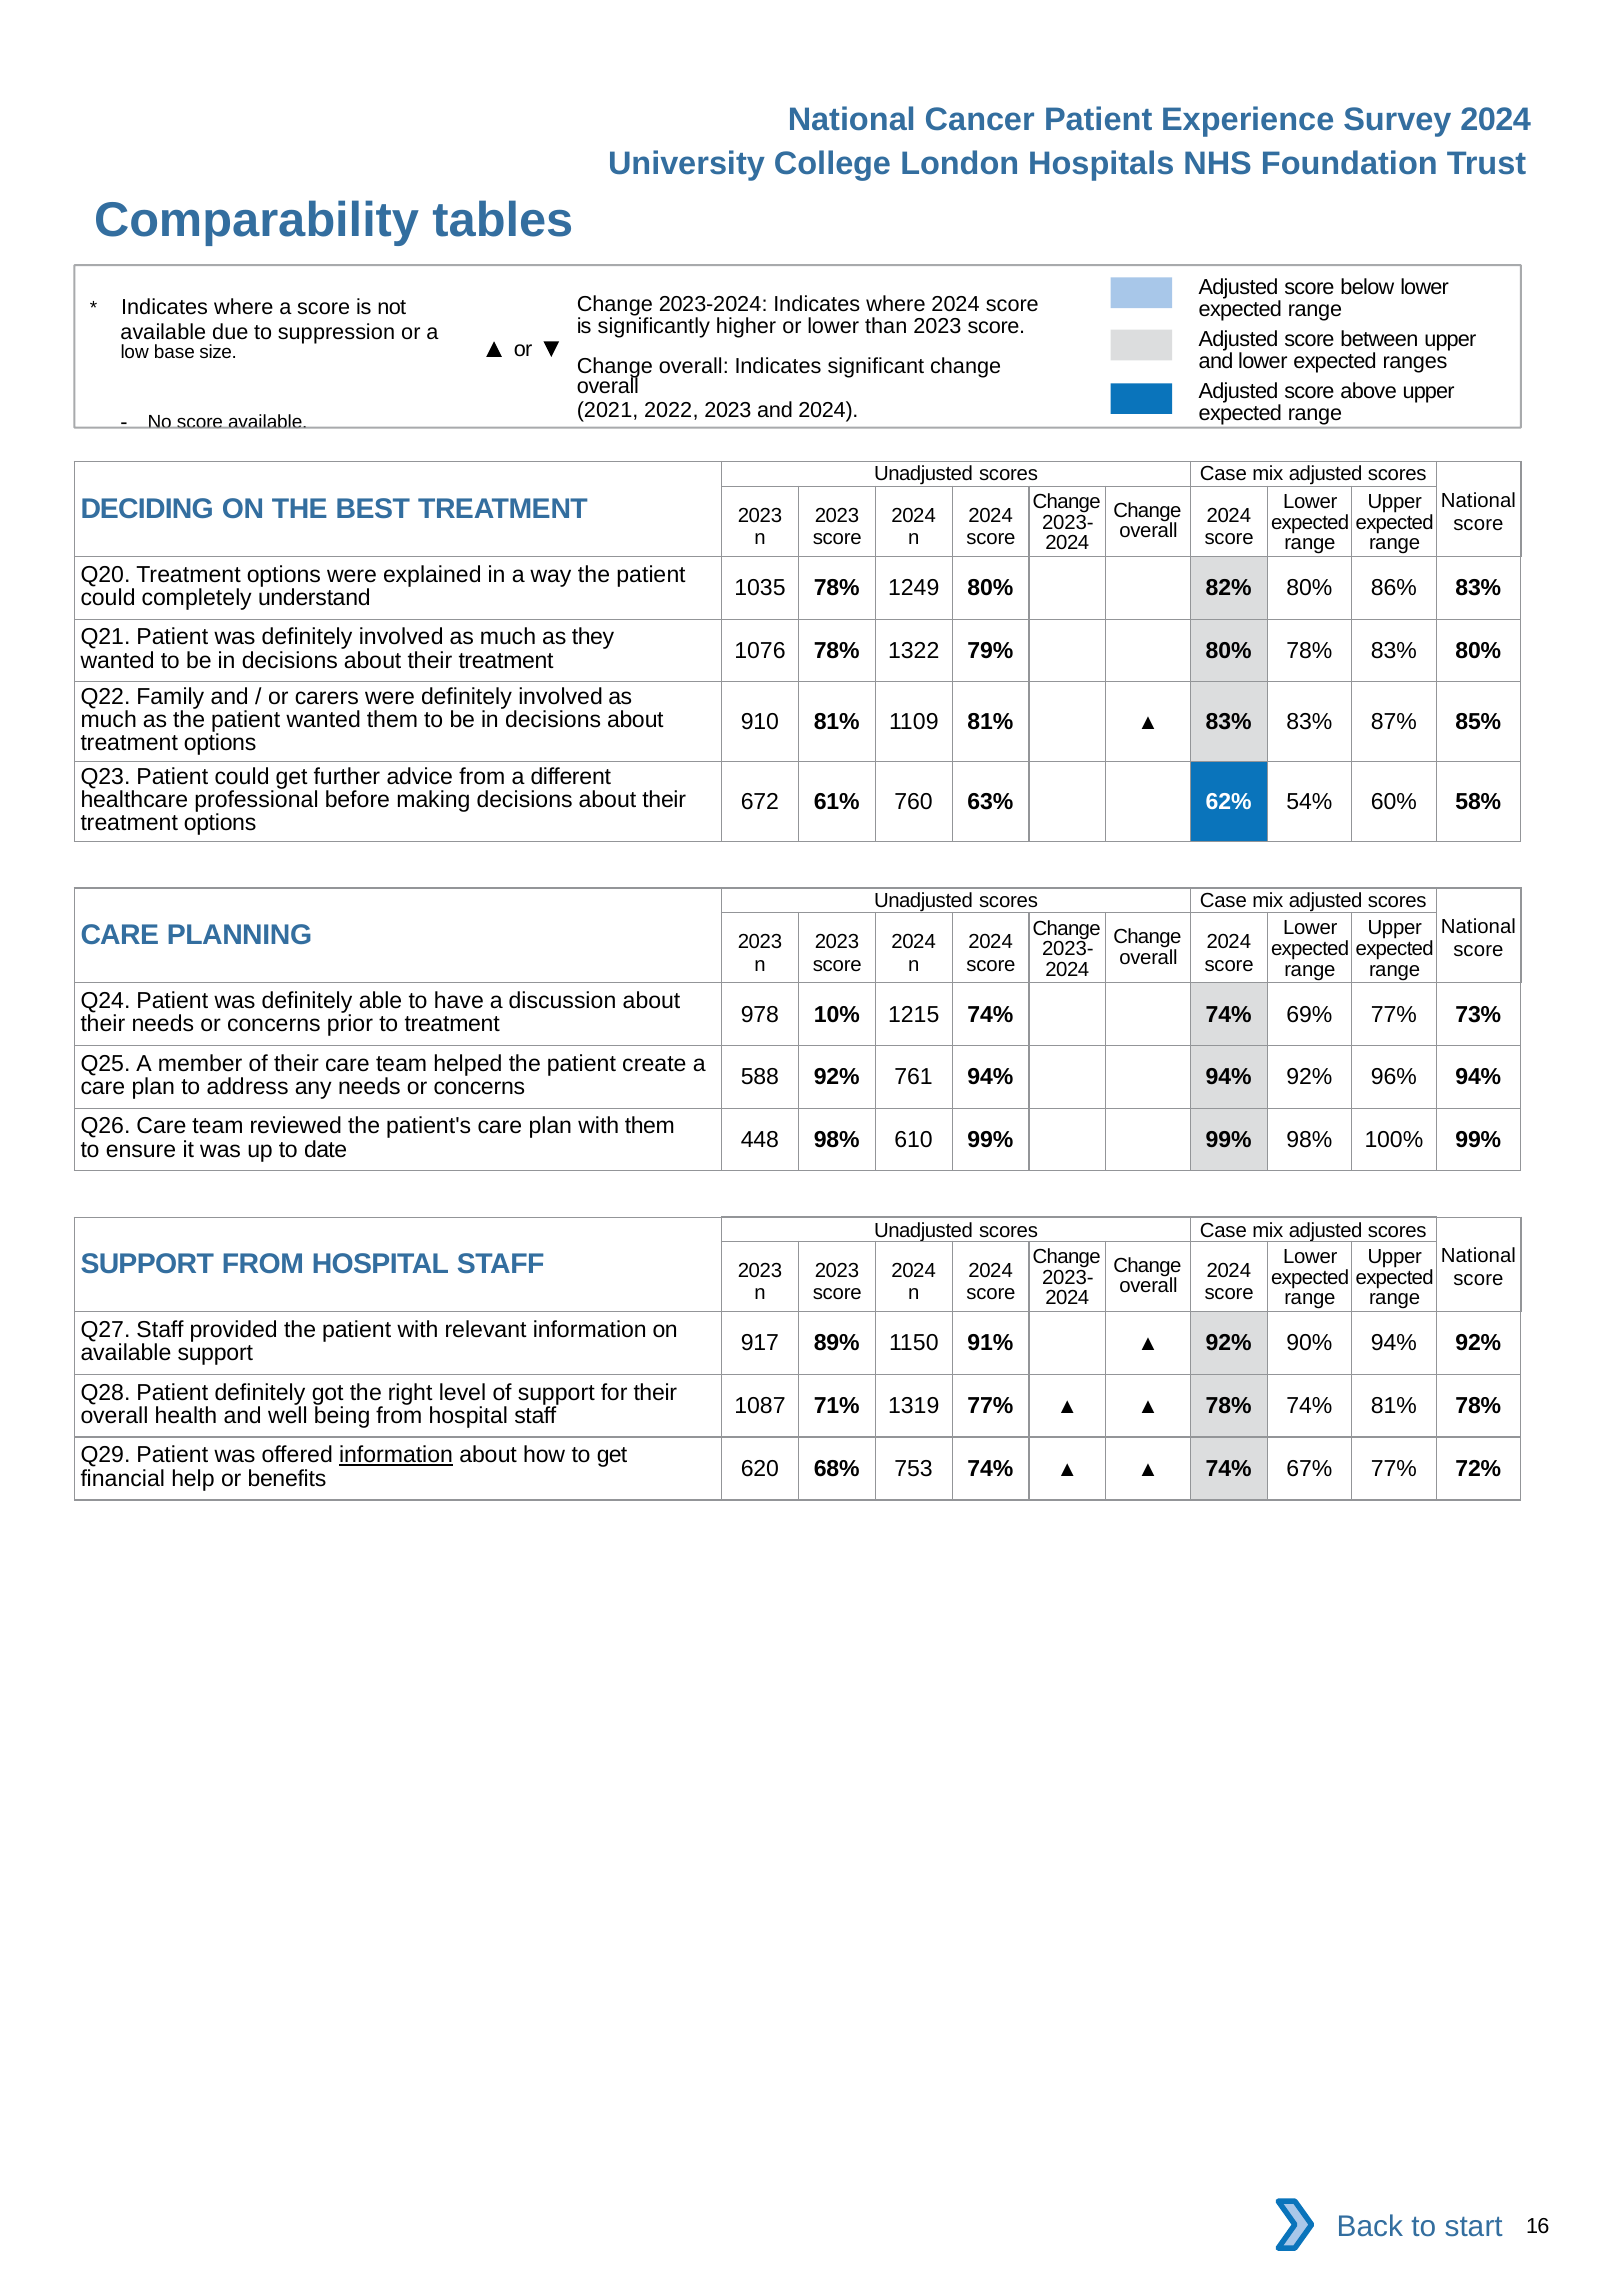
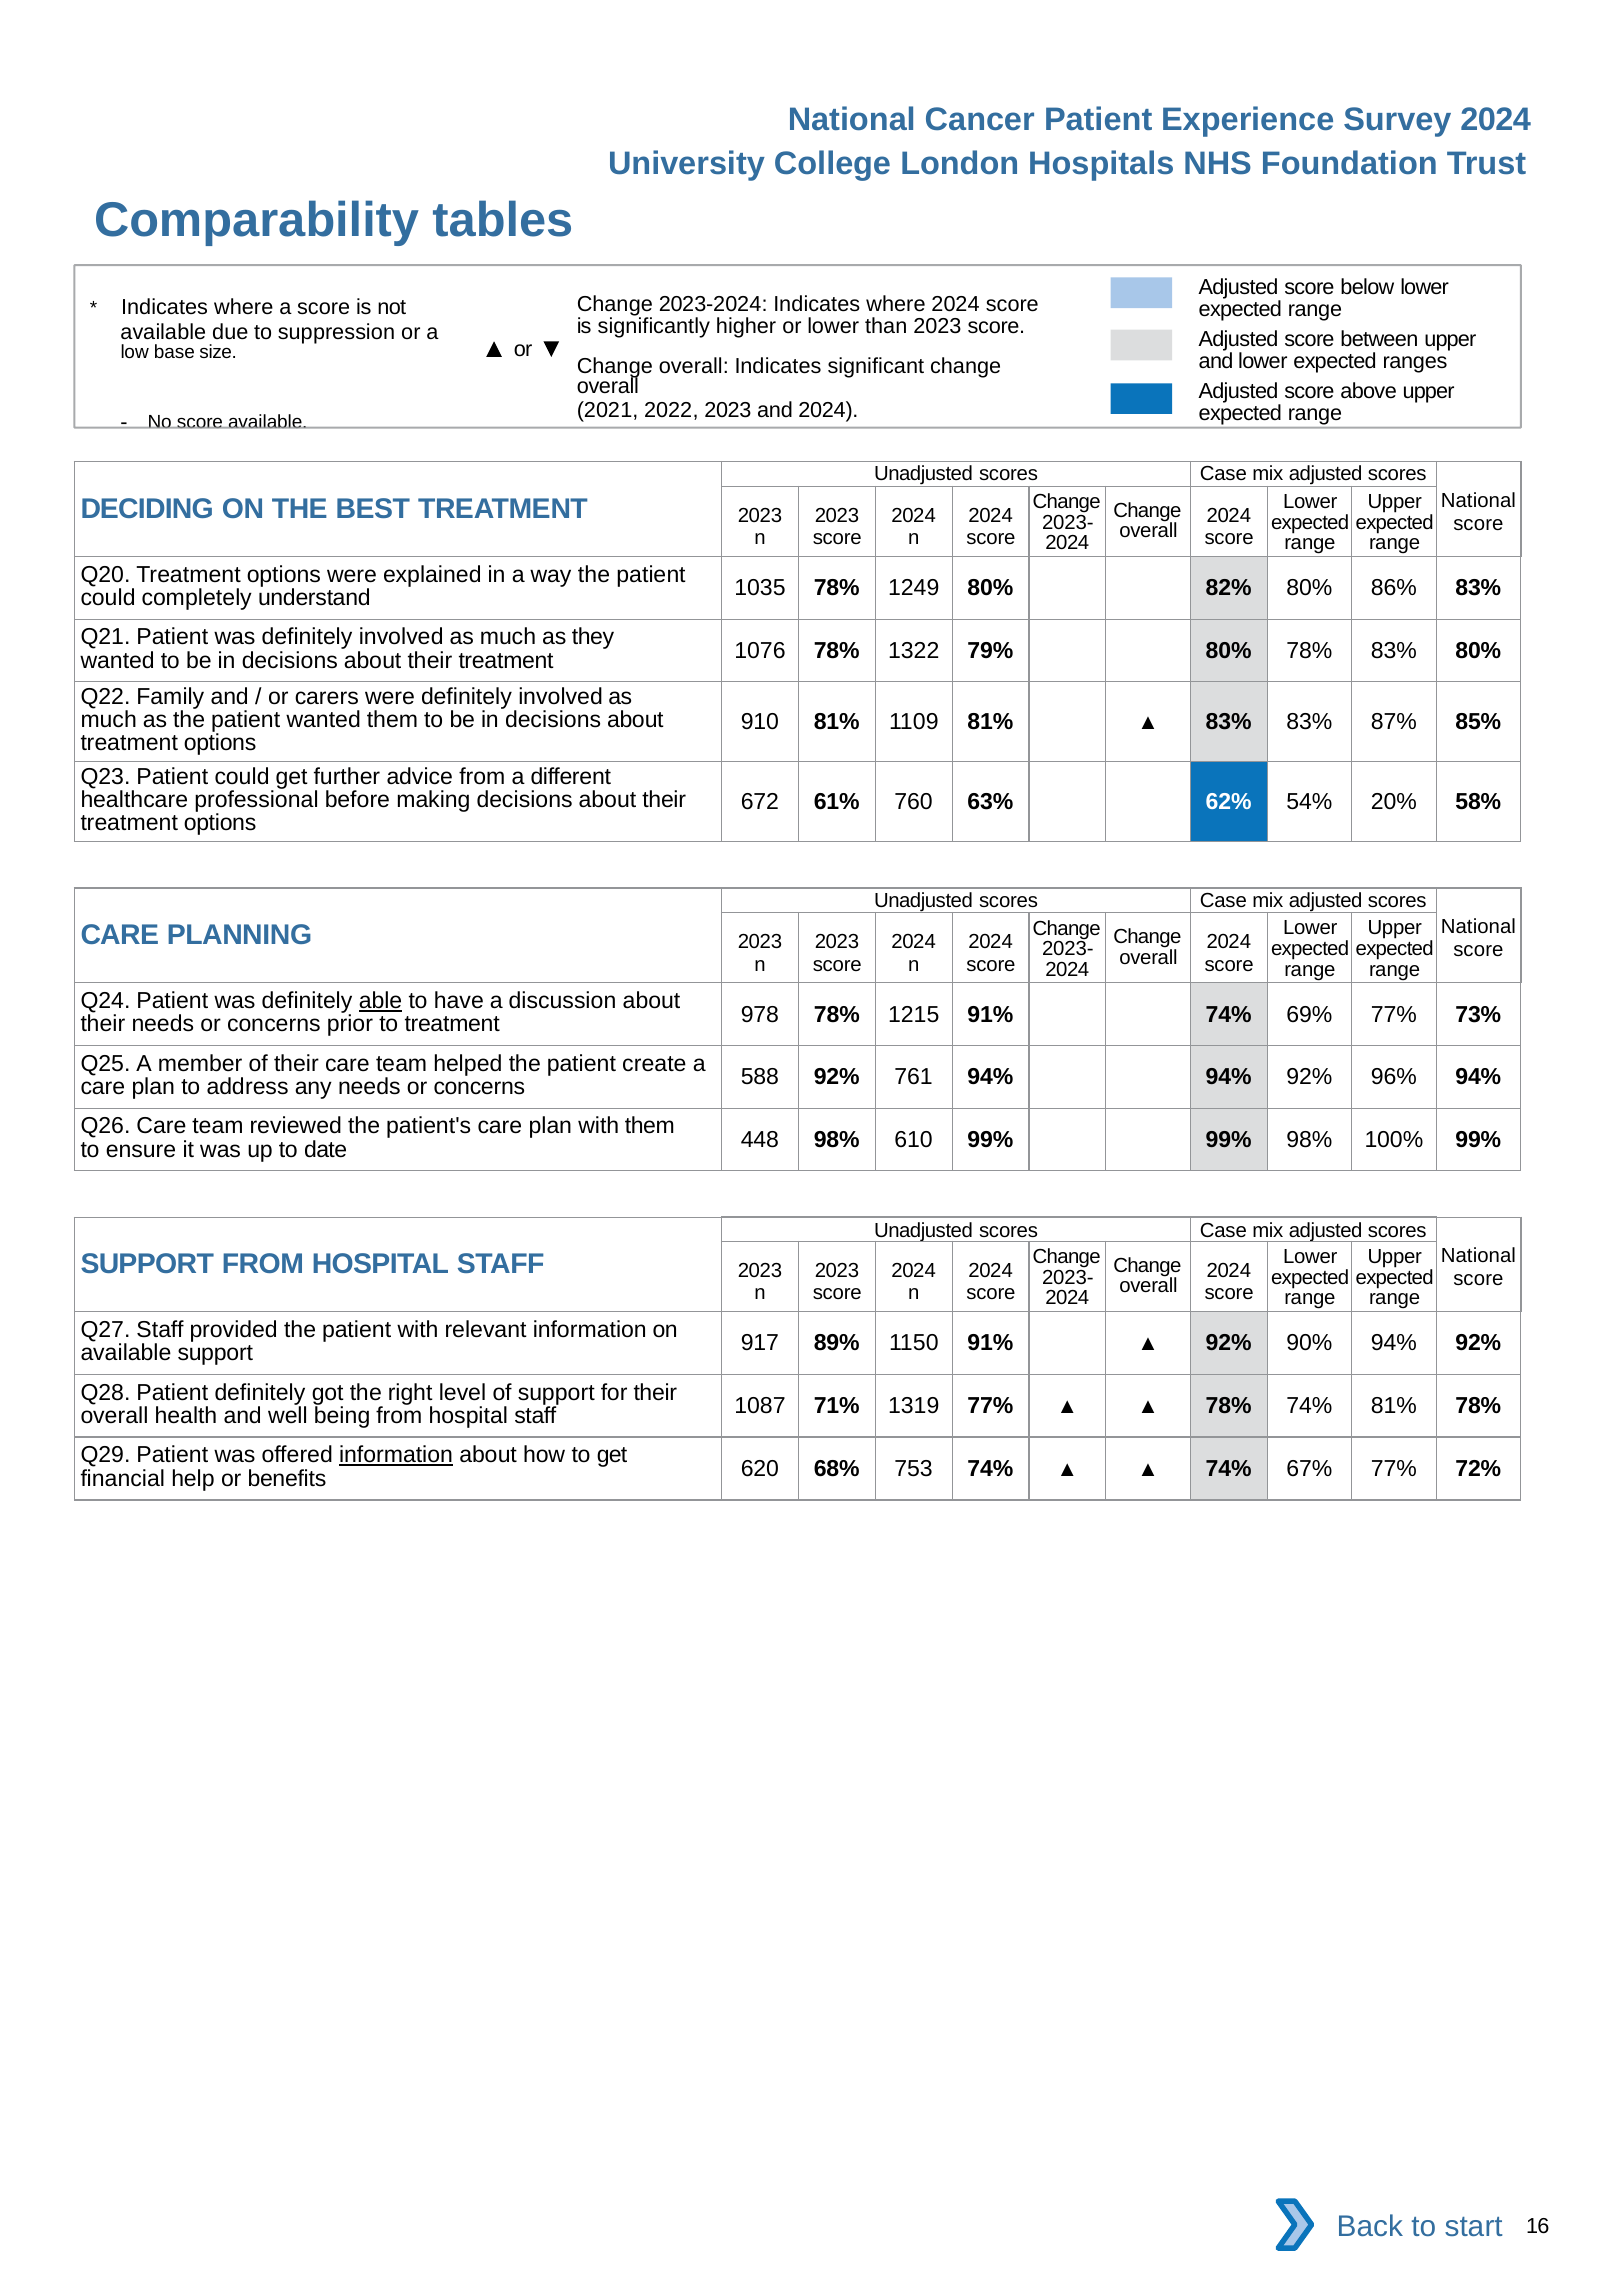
60%: 60% -> 20% (1394, 802)
able underline: none -> present (381, 1001)
978 10%: 10% -> 78% (837, 1014)
1215 74%: 74% -> 91% (990, 1014)
